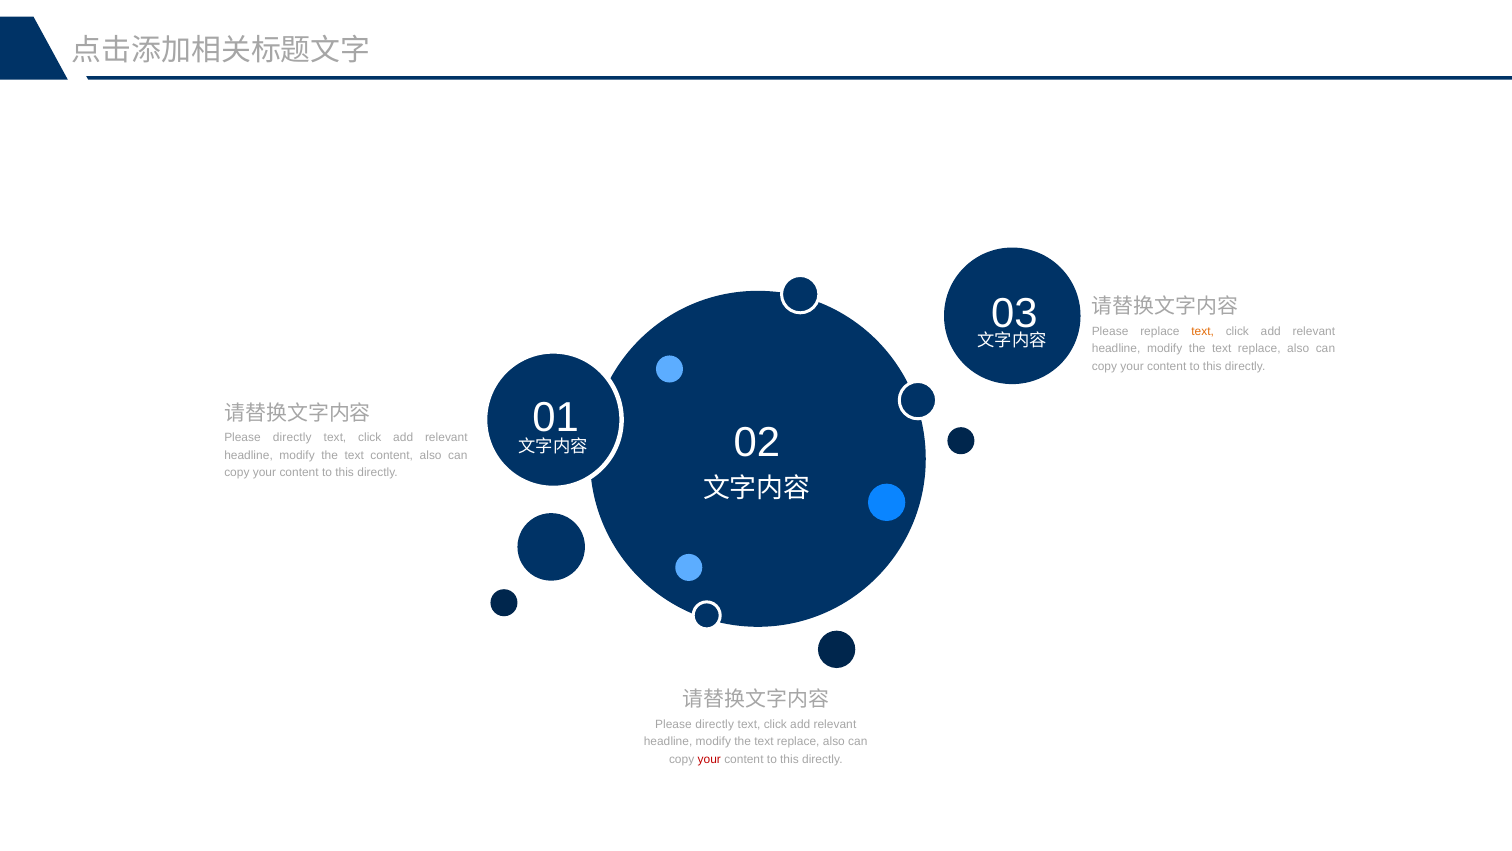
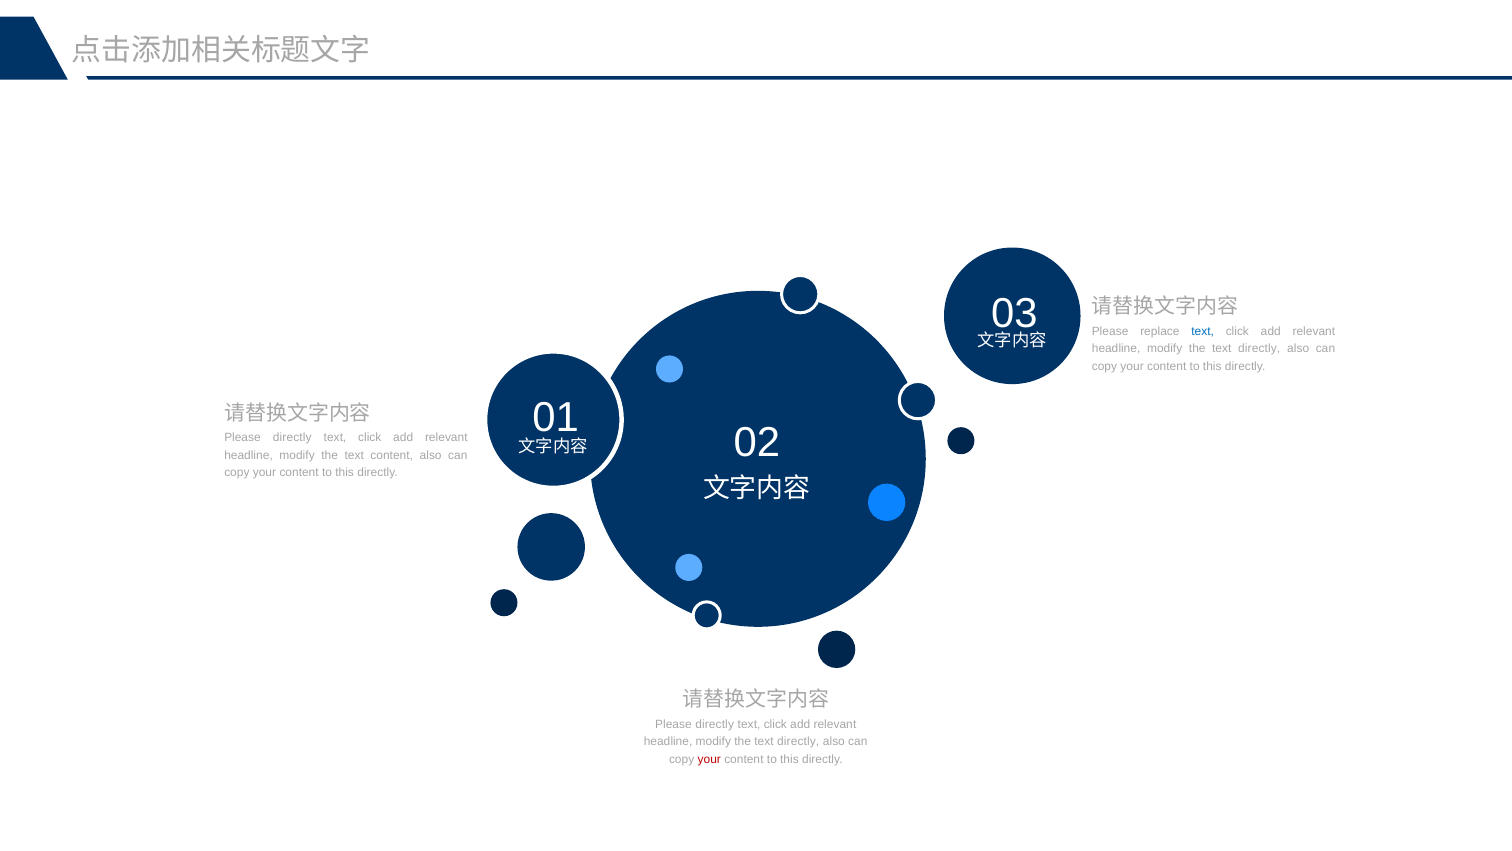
text colour: orange -> blue (1203, 332)
replace: replace -> directly (1259, 349)
replace: replace -> directly (798, 742)
